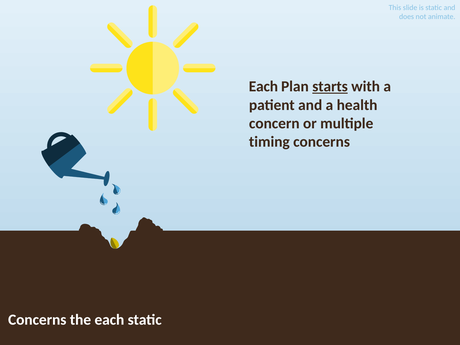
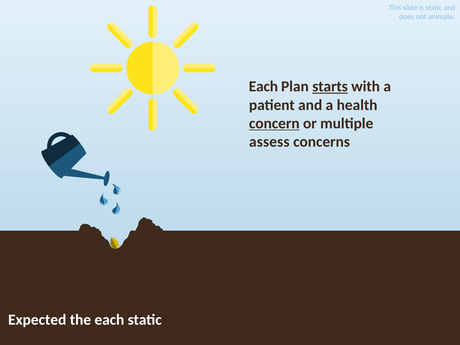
concern underline: none -> present (274, 123)
timing: timing -> assess (269, 142)
Concerns: Concerns -> Expected (37, 320)
